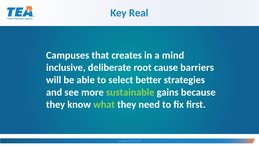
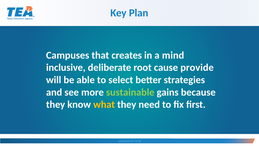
Real: Real -> Plan (139, 13)
barriers: barriers -> provide (197, 67)
what colour: light green -> yellow (104, 104)
